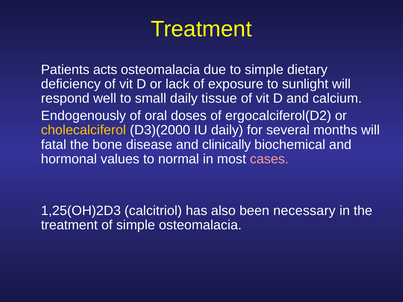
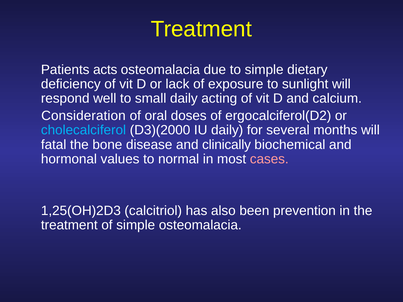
tissue: tissue -> acting (219, 99)
Endogenously: Endogenously -> Consideration (83, 116)
cholecalciferol colour: yellow -> light blue (84, 130)
necessary: necessary -> prevention (304, 211)
